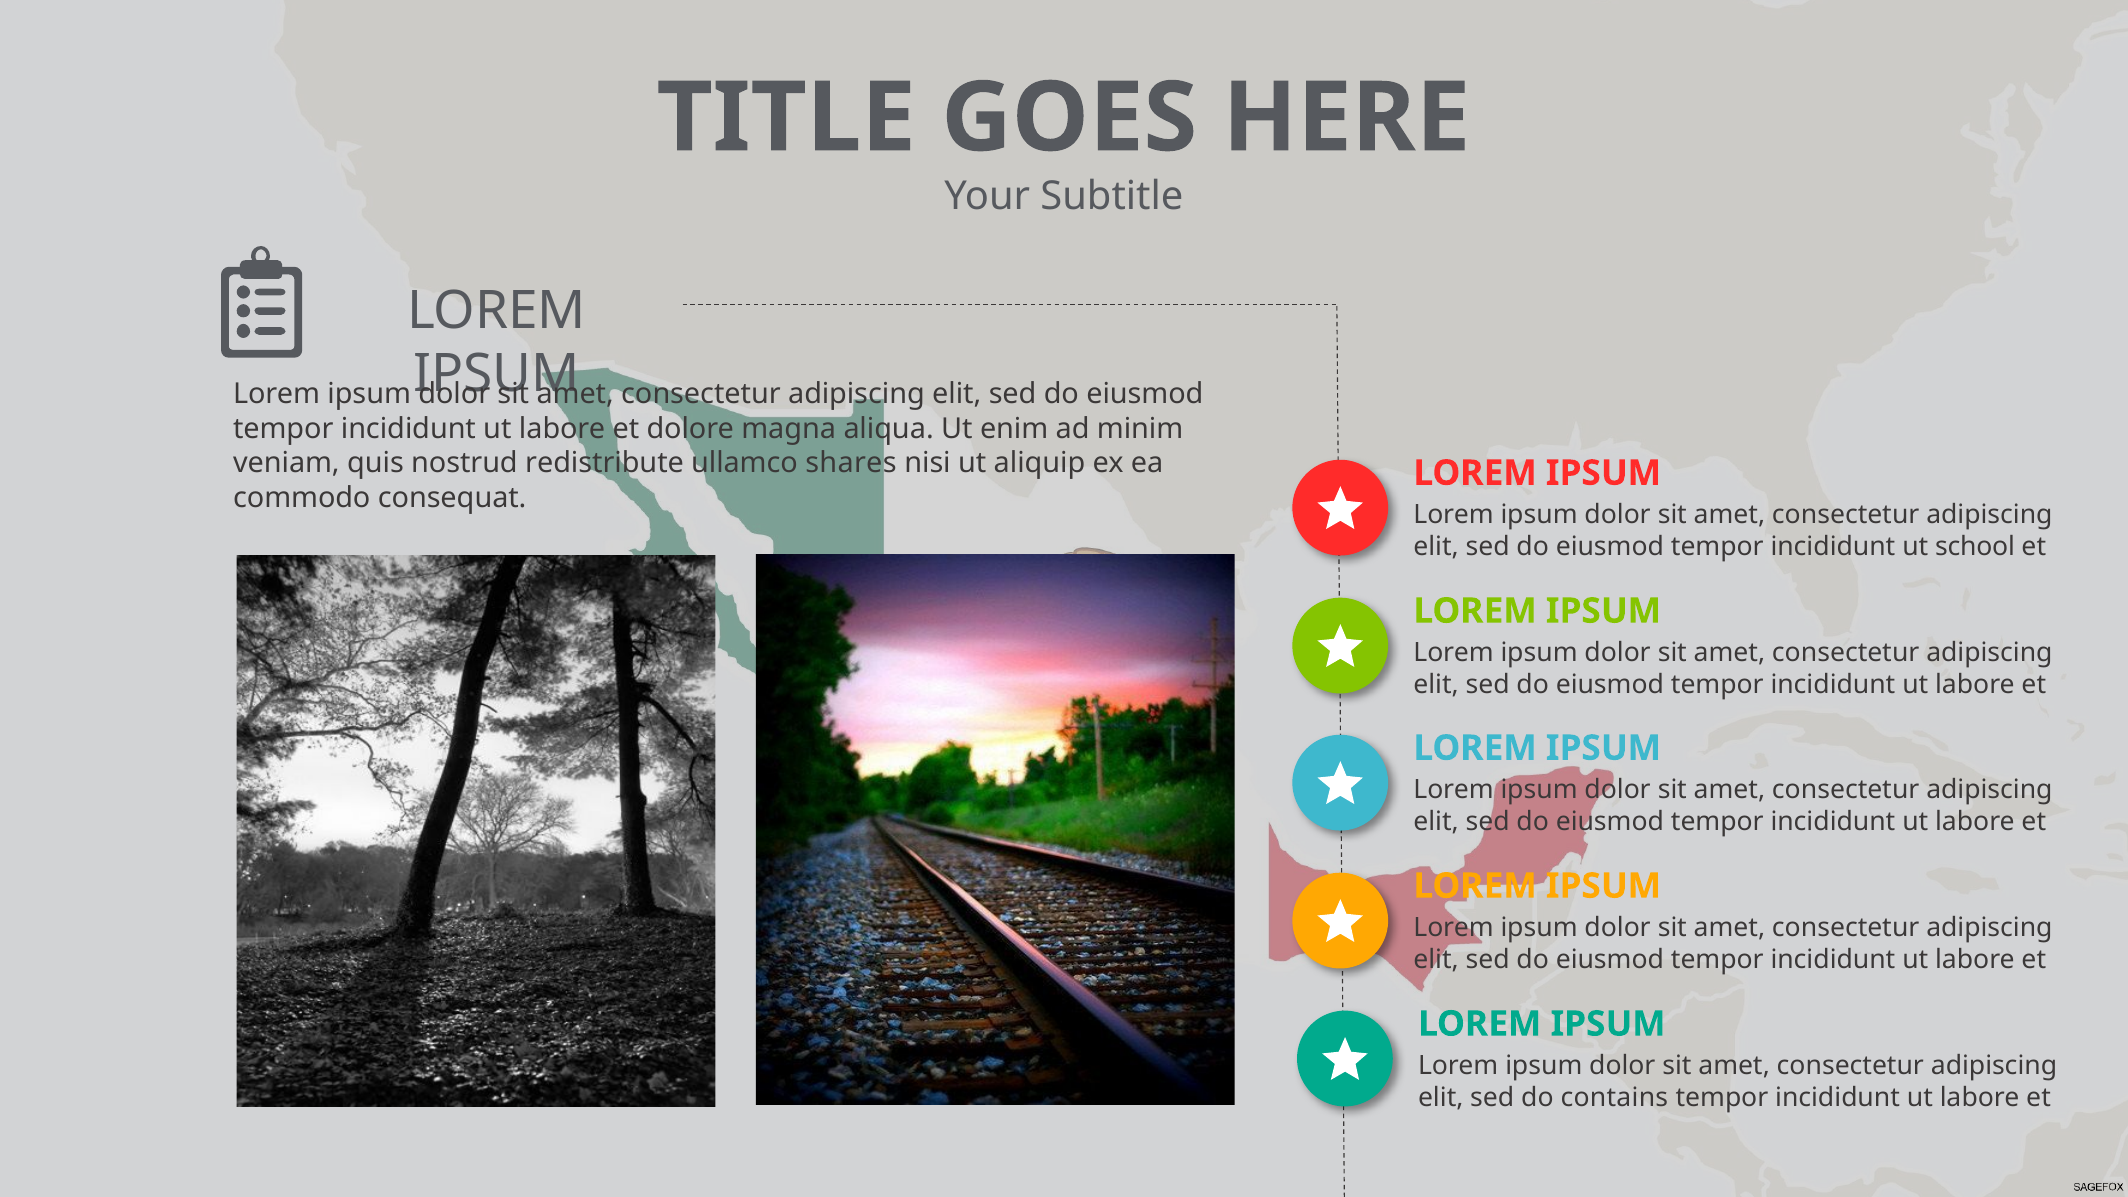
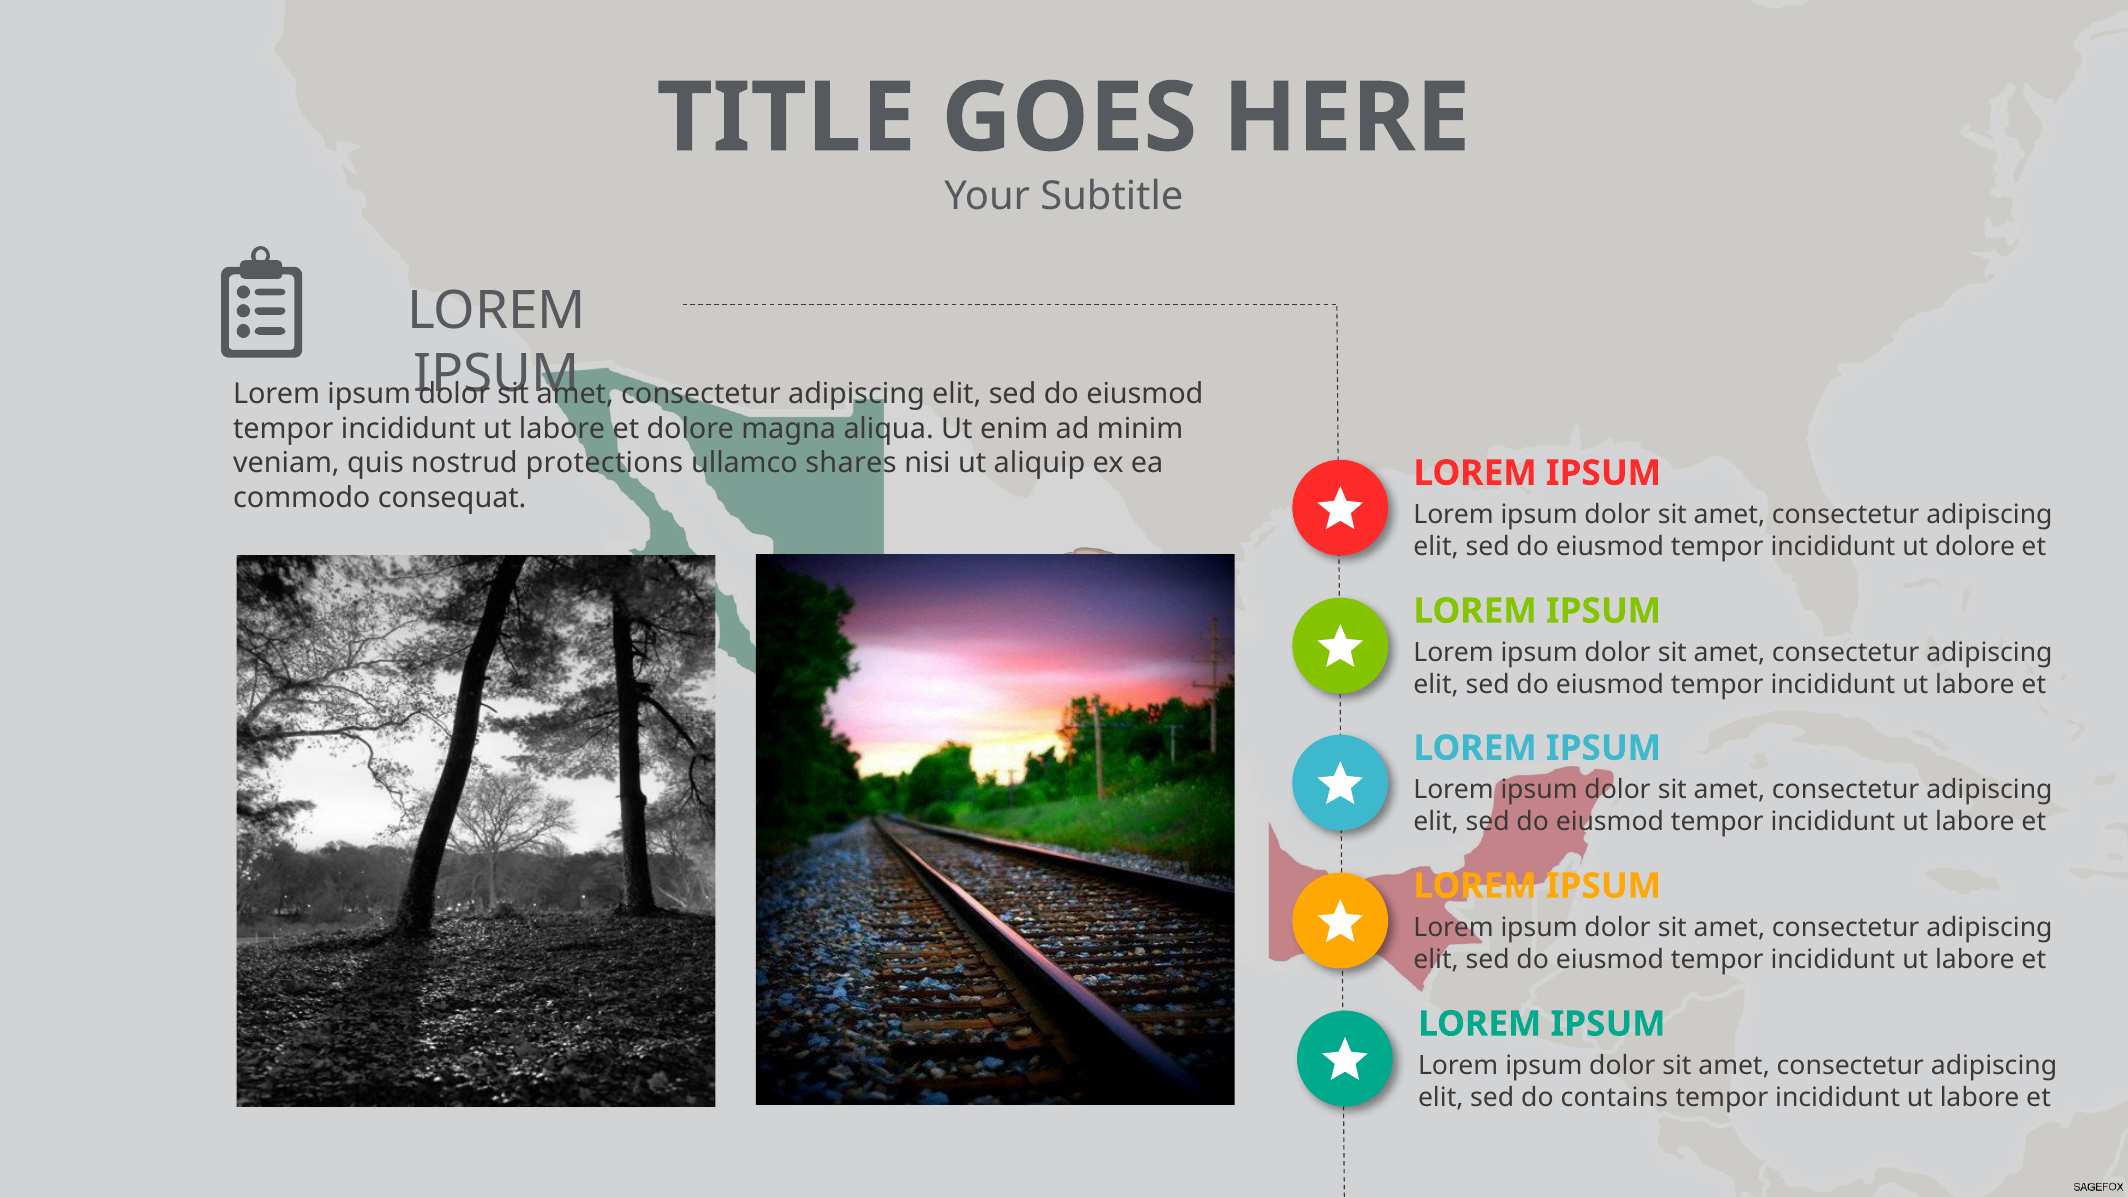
redistribute: redistribute -> protections (604, 463)
ut school: school -> dolore (1975, 547)
